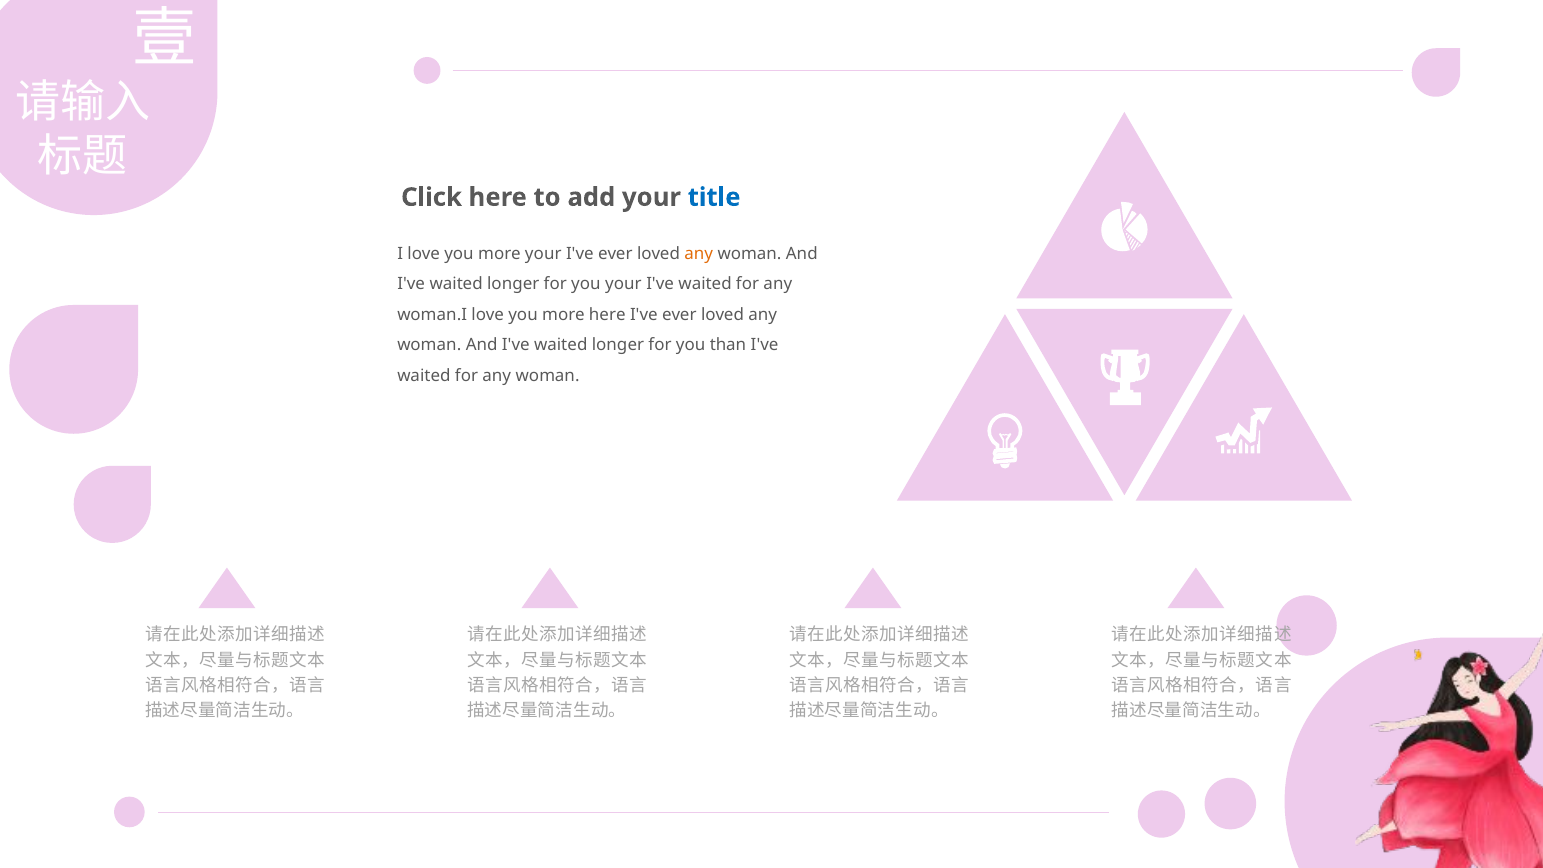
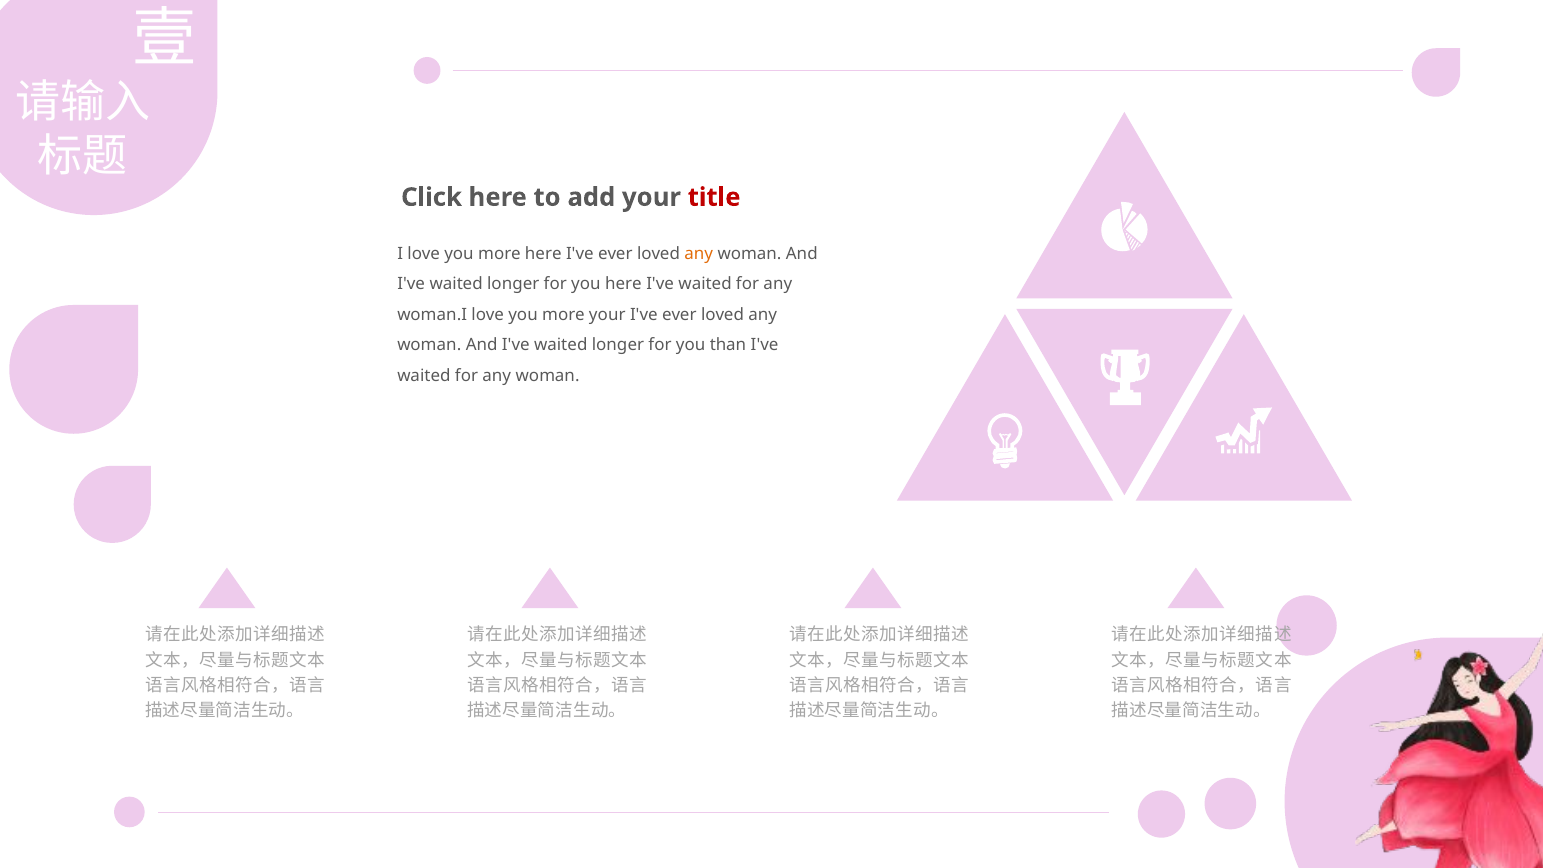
title colour: blue -> red (714, 197)
more your: your -> here (543, 254)
you your: your -> here (623, 284)
more here: here -> your (607, 315)
